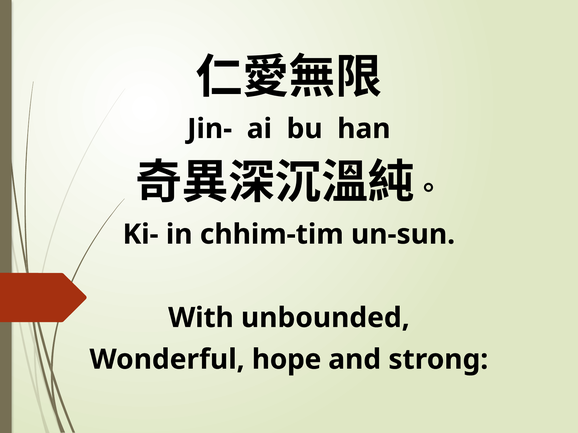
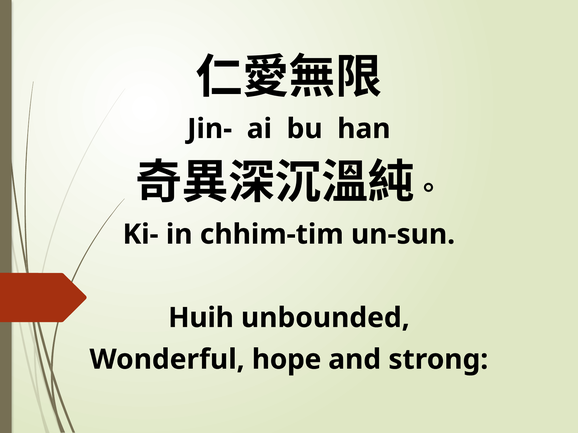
With: With -> Huih (201, 318)
